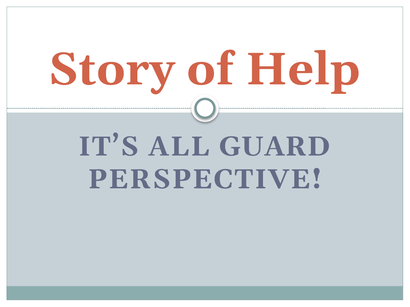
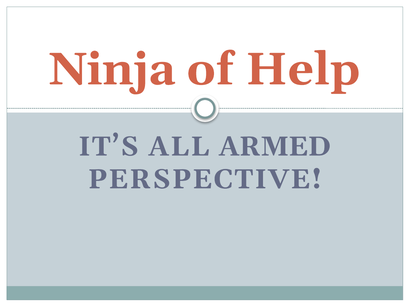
Story: Story -> Ninja (112, 69)
GUARD: GUARD -> ARMED (275, 147)
